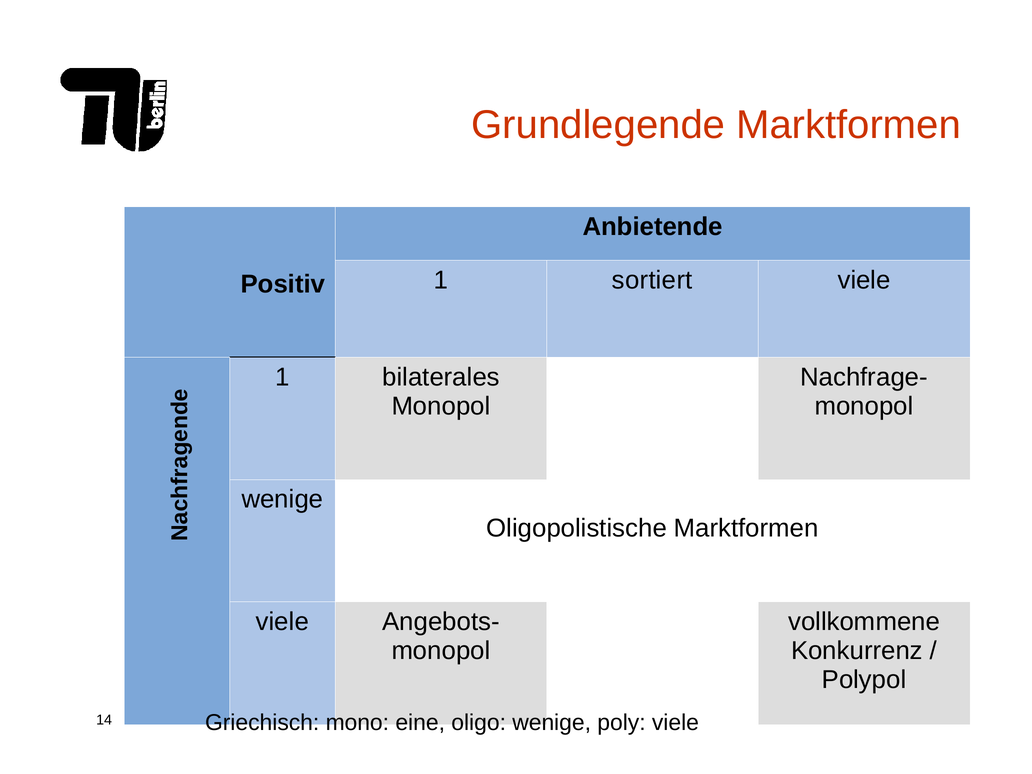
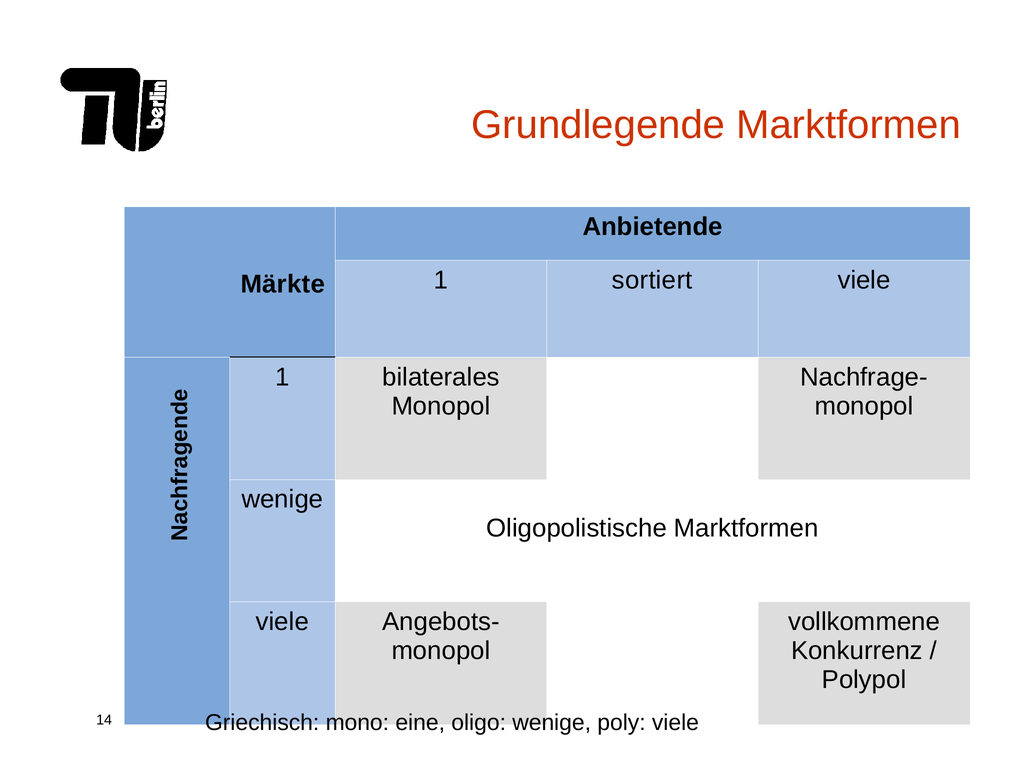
Positiv: Positiv -> Märkte (283, 284)
